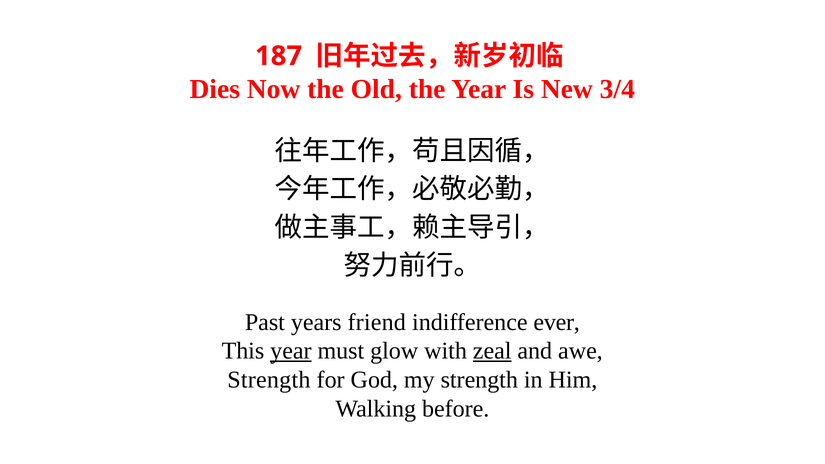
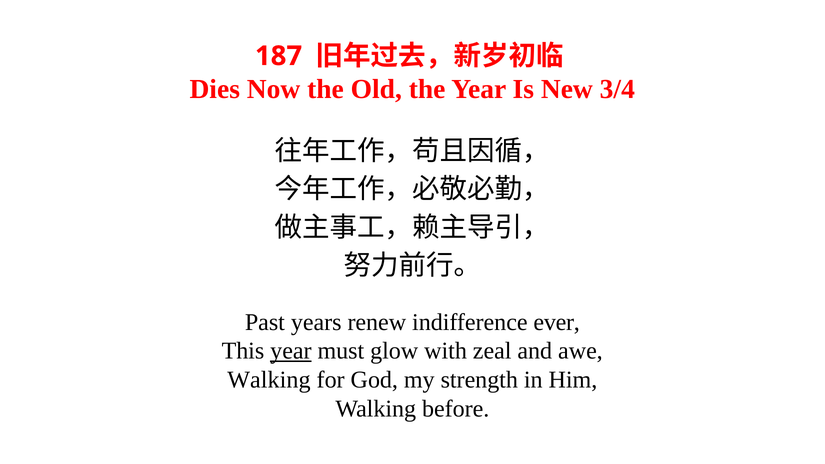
friend: friend -> renew (377, 322)
zeal underline: present -> none (492, 351)
Strength: Strength -> Walking (269, 380)
